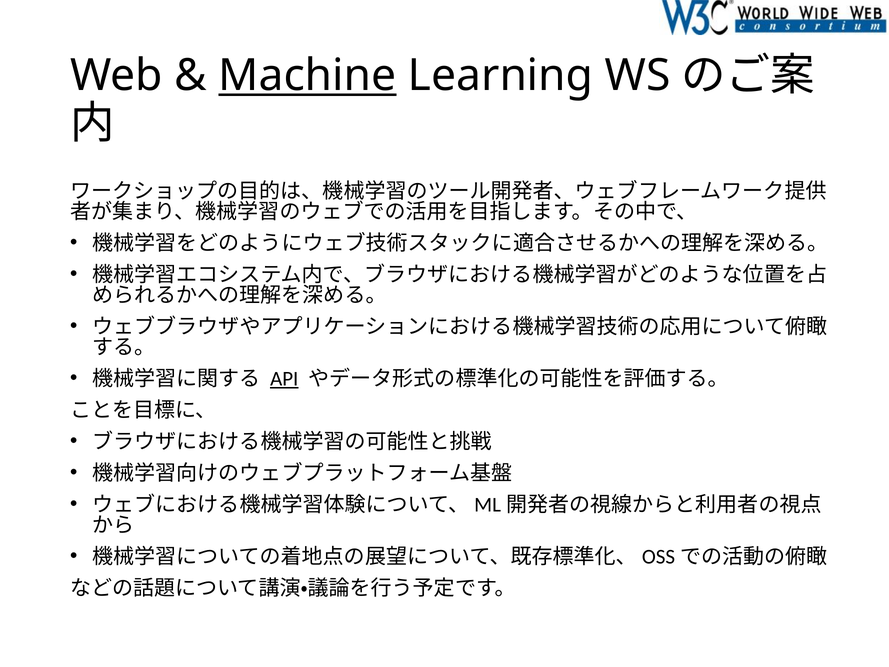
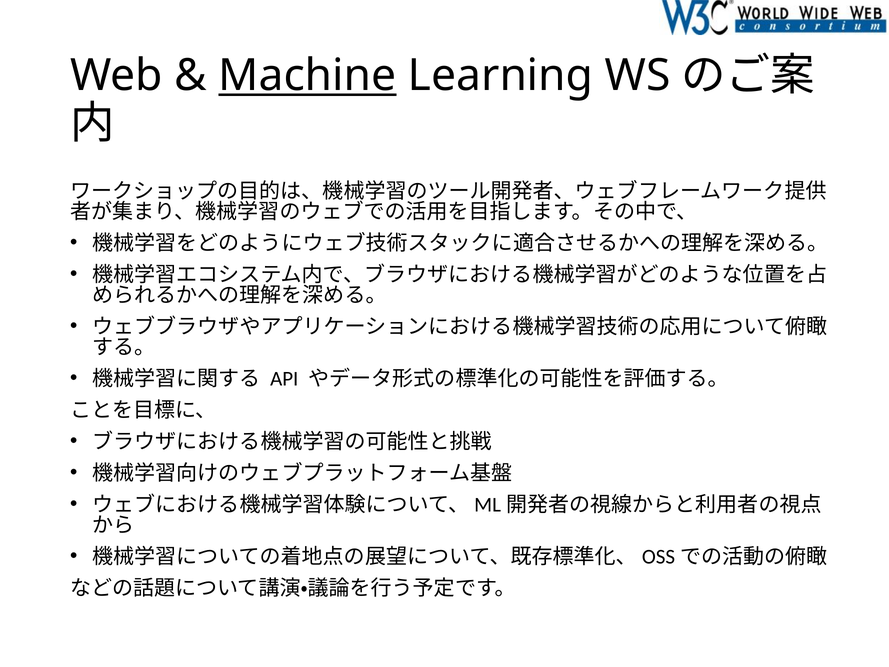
API underline: present -> none (284, 379)
